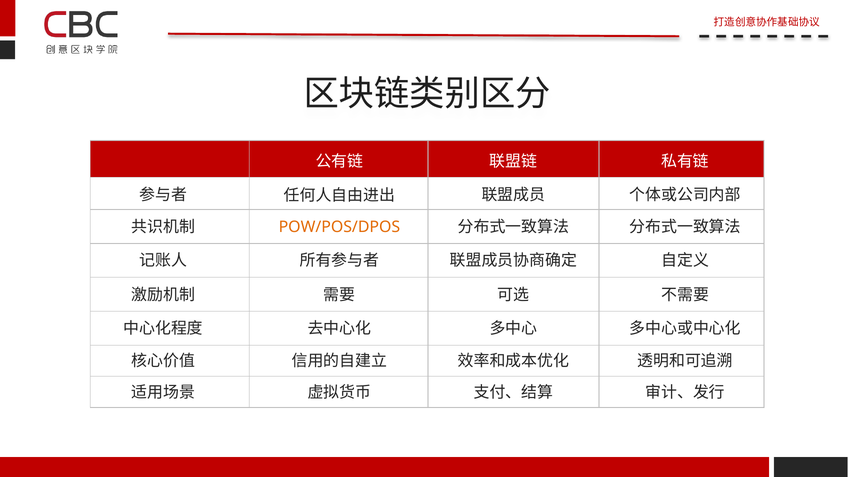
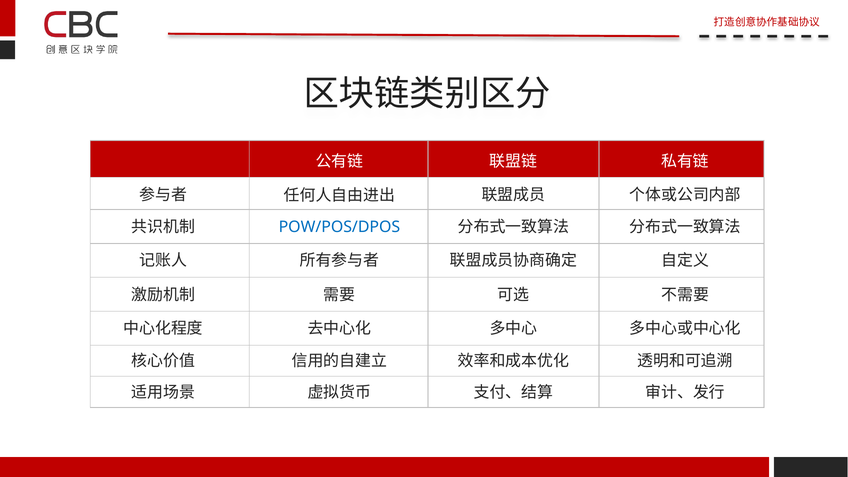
POW/POS/DPOS colour: orange -> blue (339, 227)
